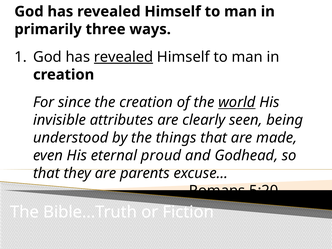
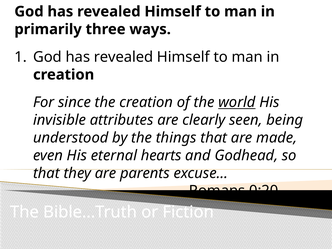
revealed underline: present -> none (124, 57)
proud: proud -> hearts (161, 155)
5:20: 5:20 -> 0:20 (264, 191)
